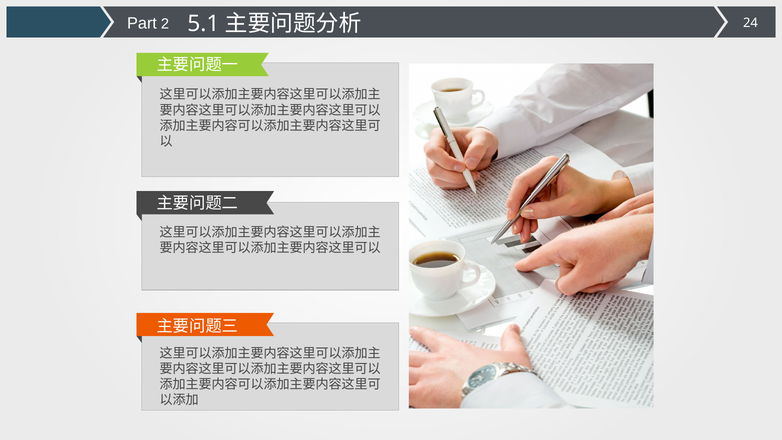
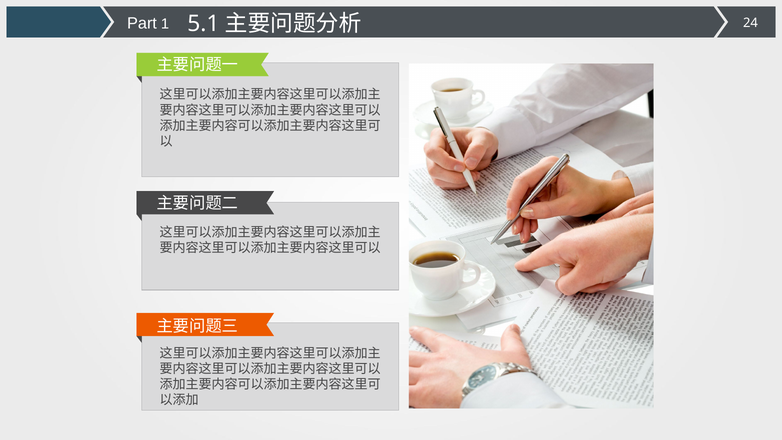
2: 2 -> 1 (165, 24)
